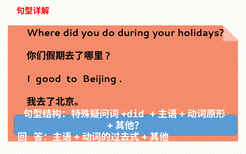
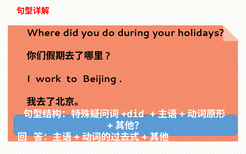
good: good -> work (49, 79)
